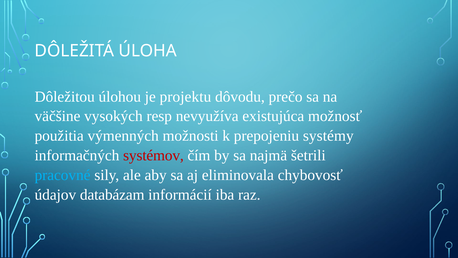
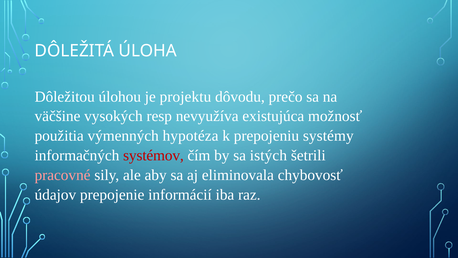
možnosti: možnosti -> hypotéza (191, 136)
najmä: najmä -> istých (268, 155)
pracovné colour: light blue -> pink (63, 175)
databázam: databázam -> prepojenie (112, 194)
